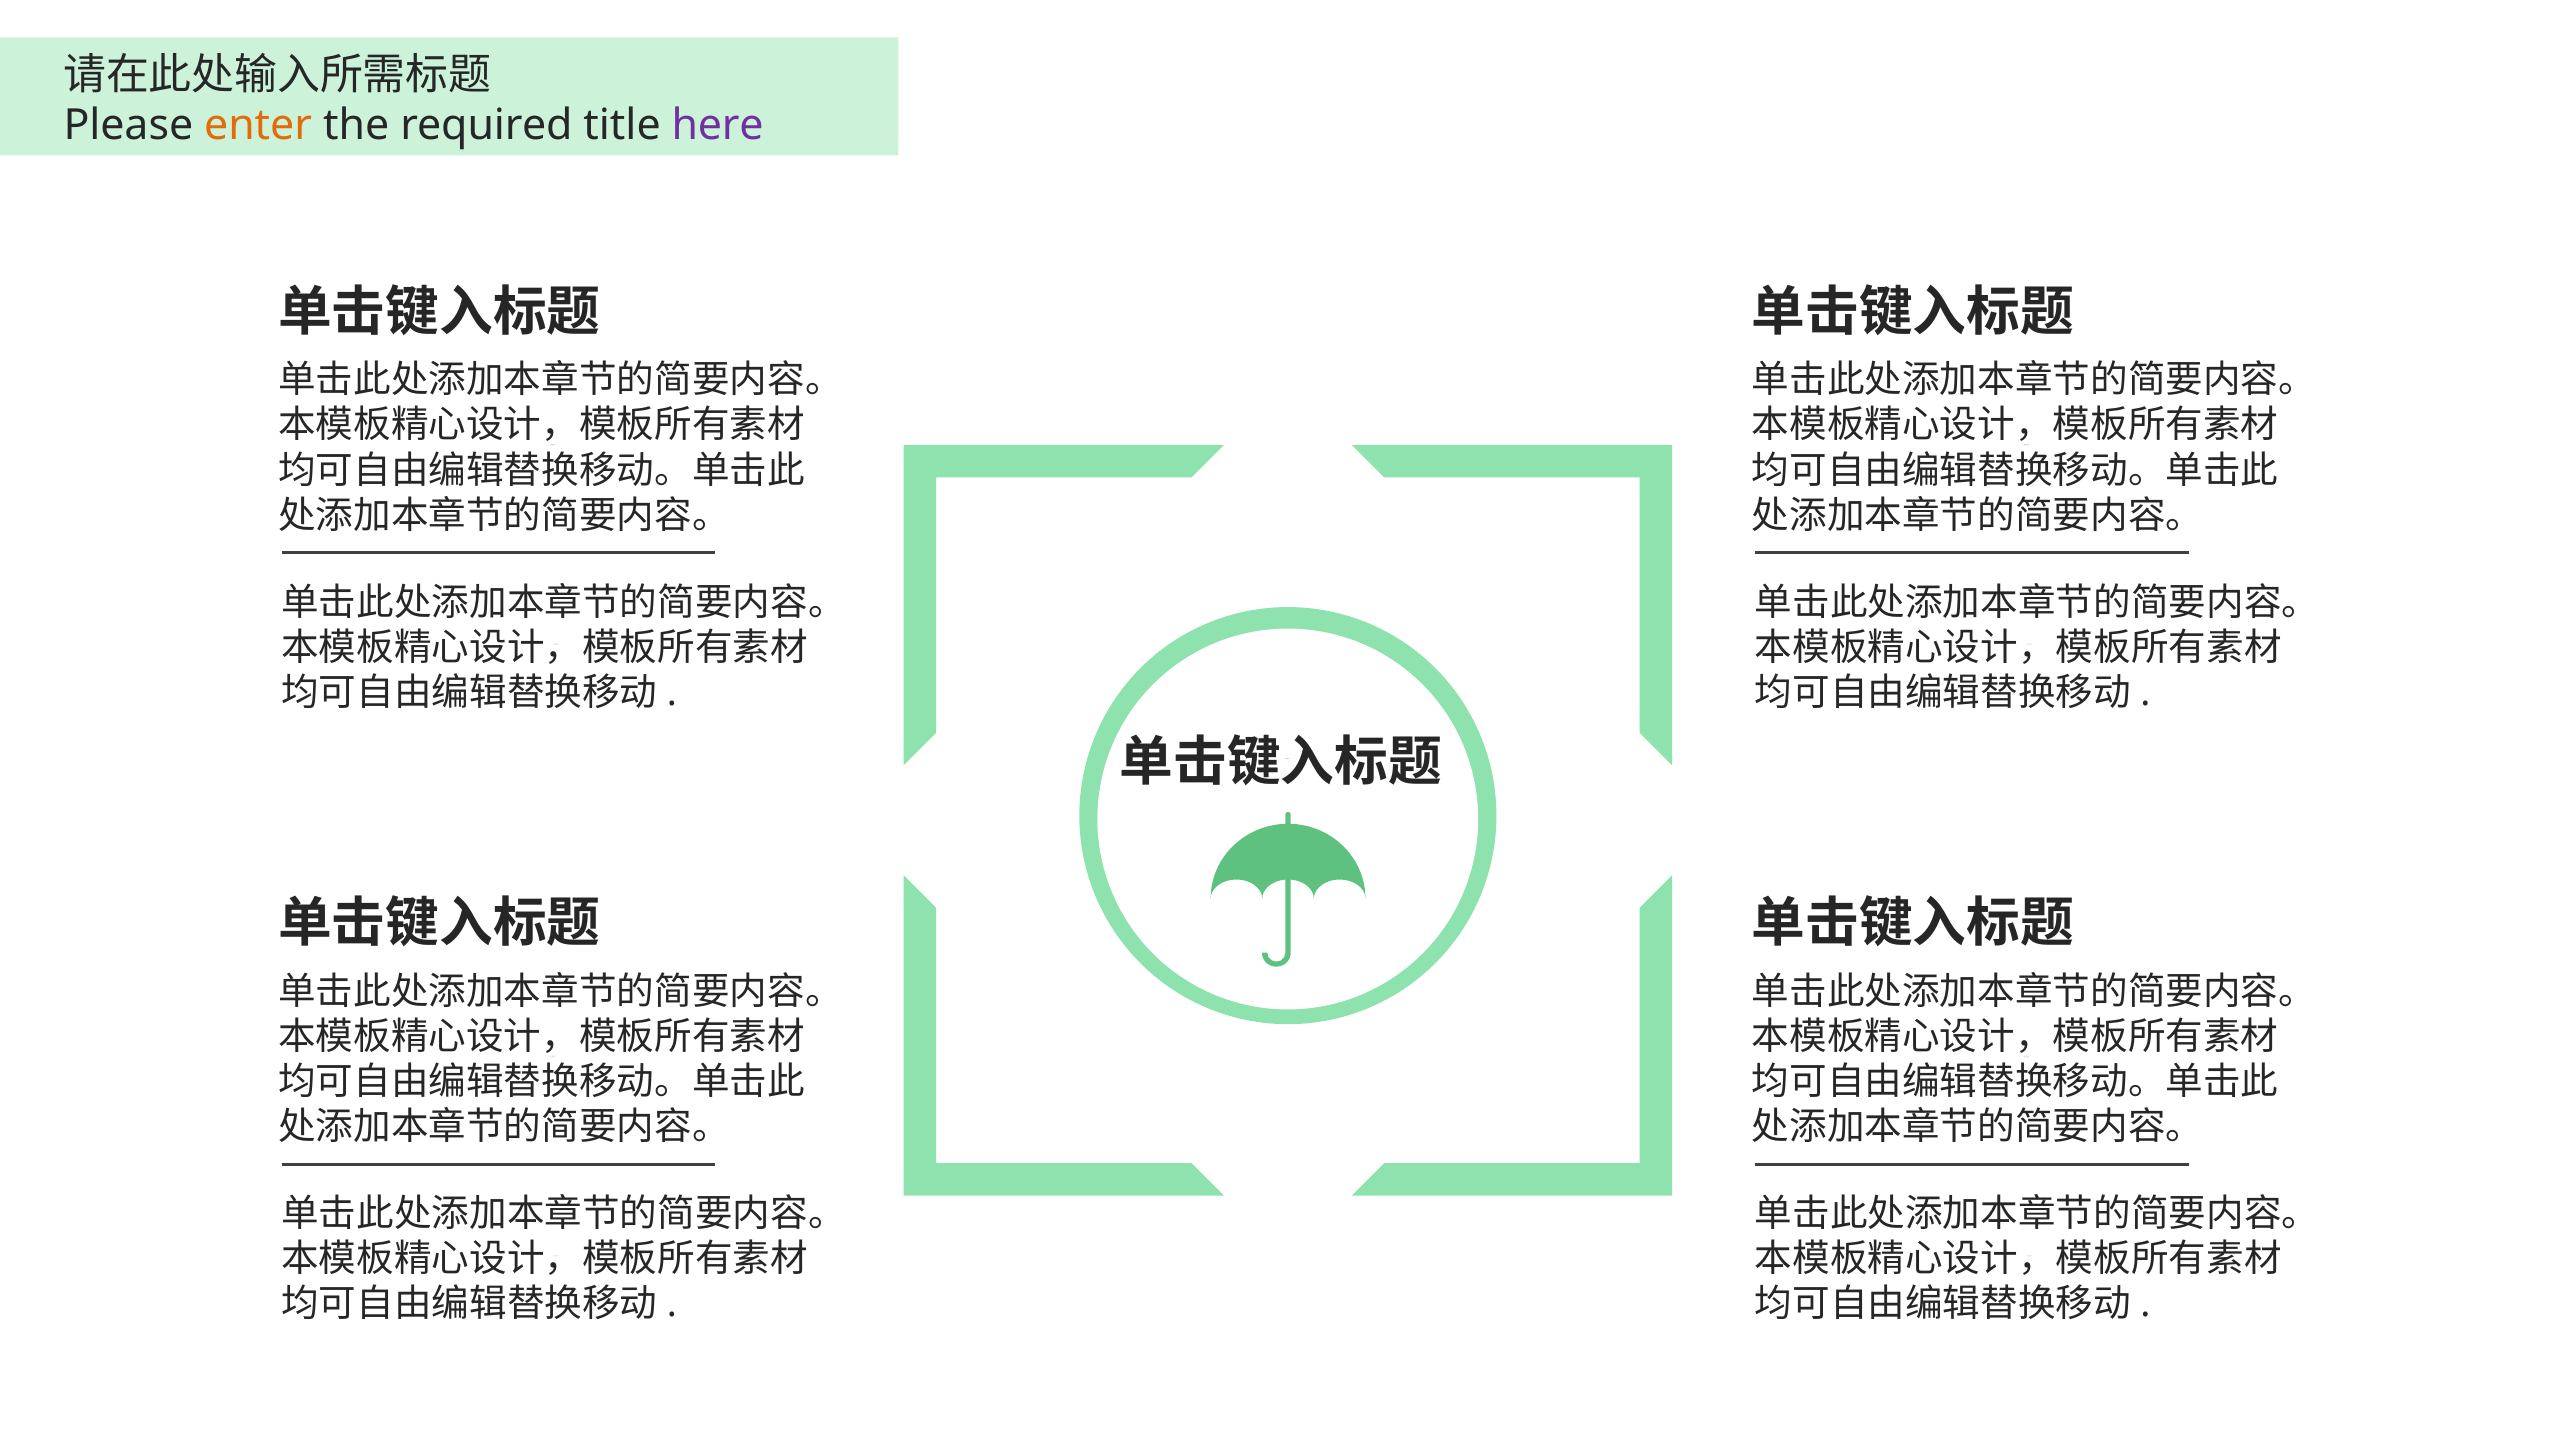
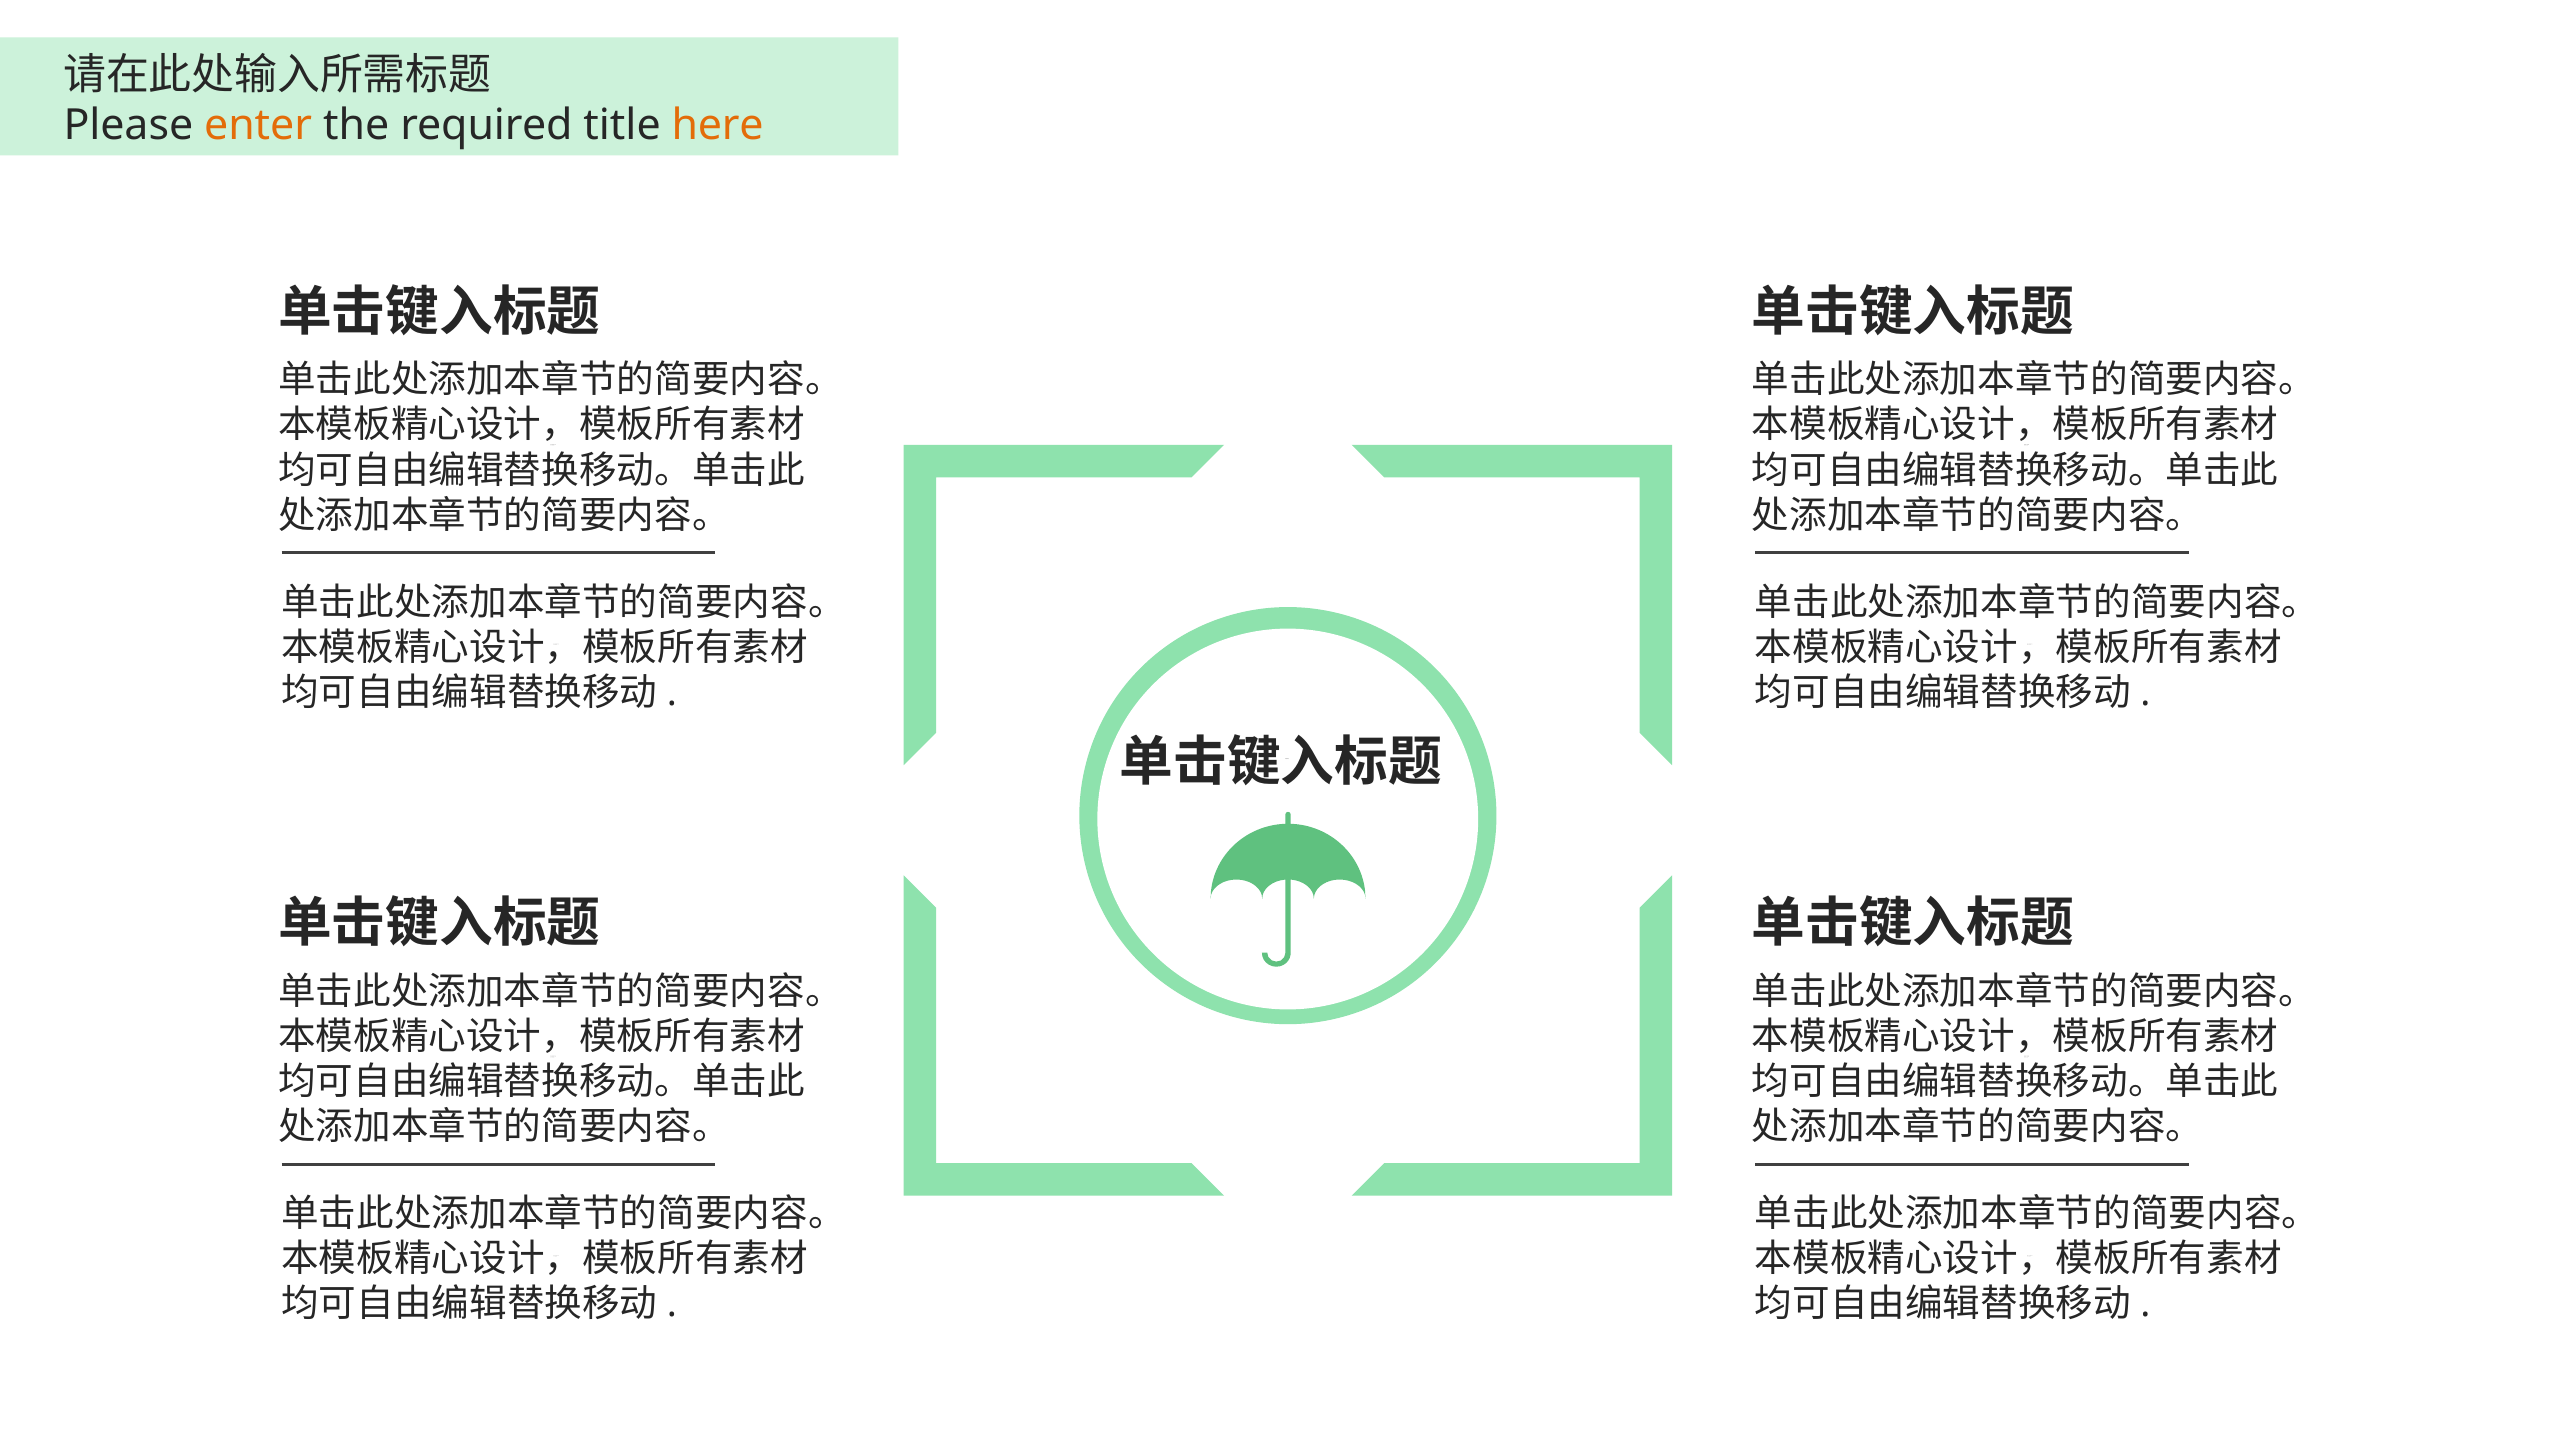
here colour: purple -> orange (718, 126)
